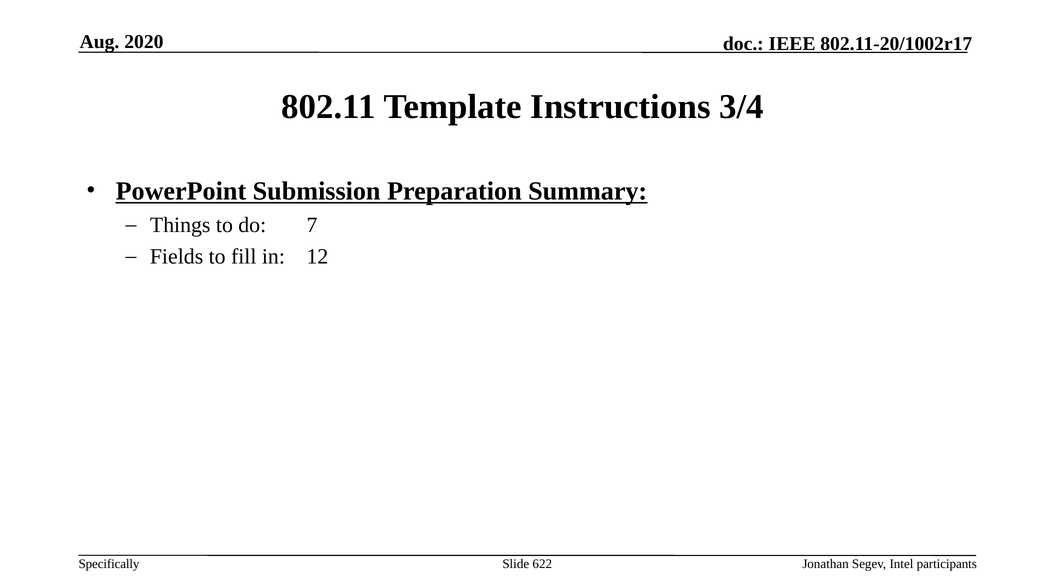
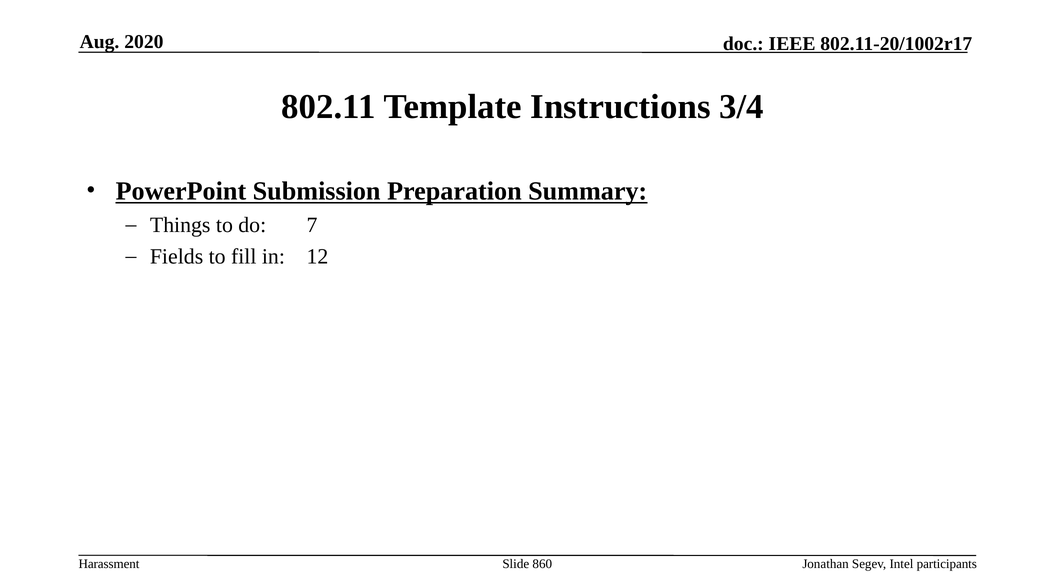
Specifically: Specifically -> Harassment (109, 564)
622: 622 -> 860 (542, 564)
